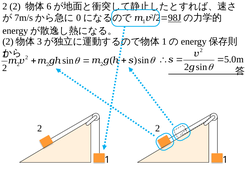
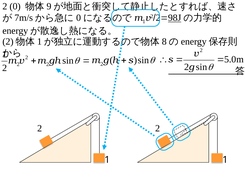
2: 2 -> 0 (15, 6)
6: 6 -> 9 (49, 6)
3: 3 -> 1 (39, 42)
1: 1 -> 8 (164, 42)
